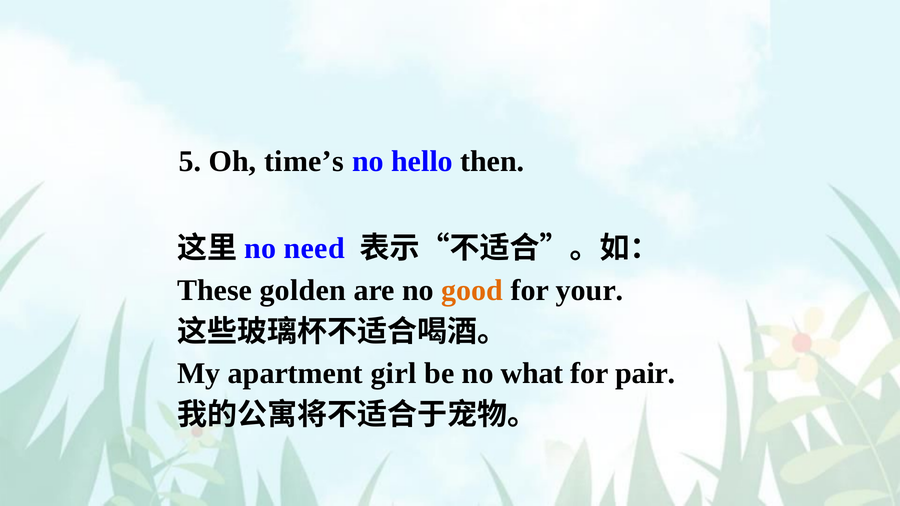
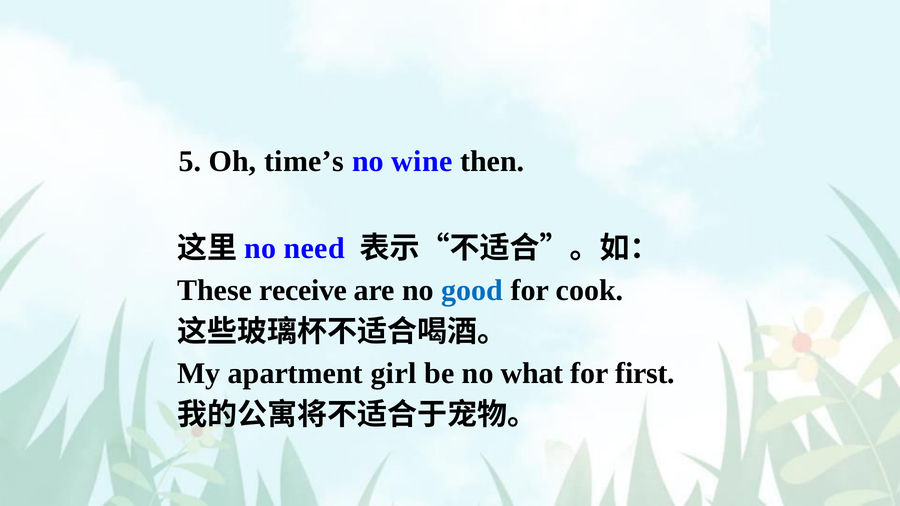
hello: hello -> wine (422, 162)
golden: golden -> receive (303, 290)
good colour: orange -> blue (472, 290)
your: your -> cook (590, 290)
pair: pair -> first (645, 374)
